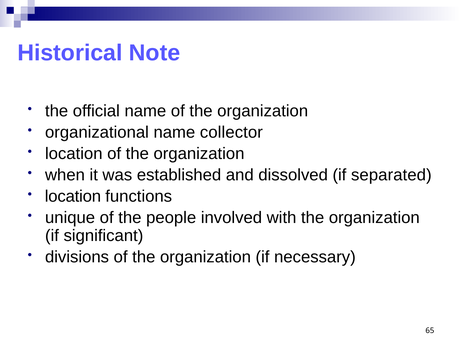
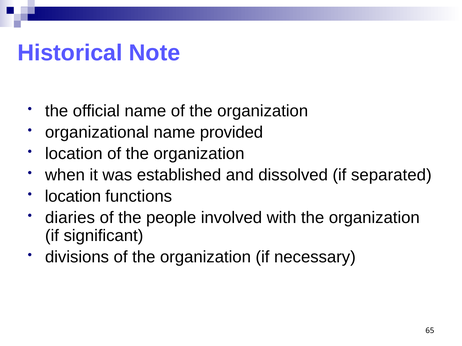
collector: collector -> provided (232, 133)
unique: unique -> diaries (70, 218)
